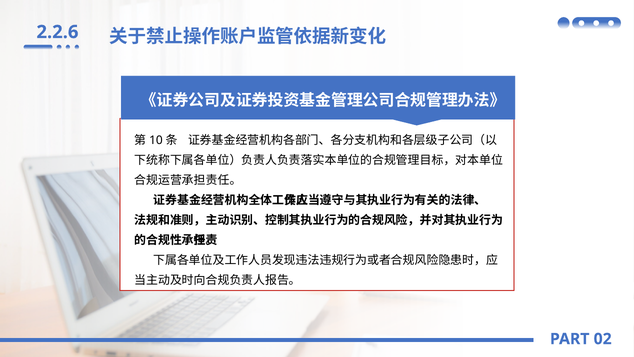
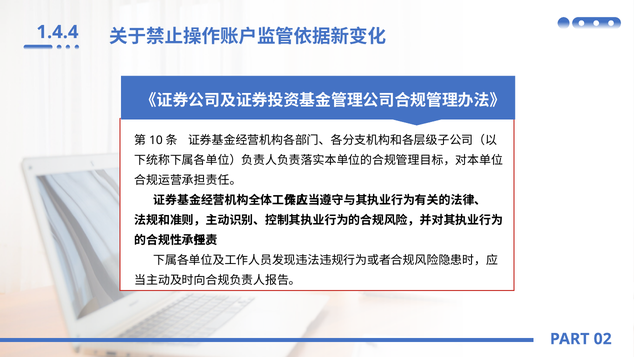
2.2.6: 2.2.6 -> 1.4.4 (57, 32)
